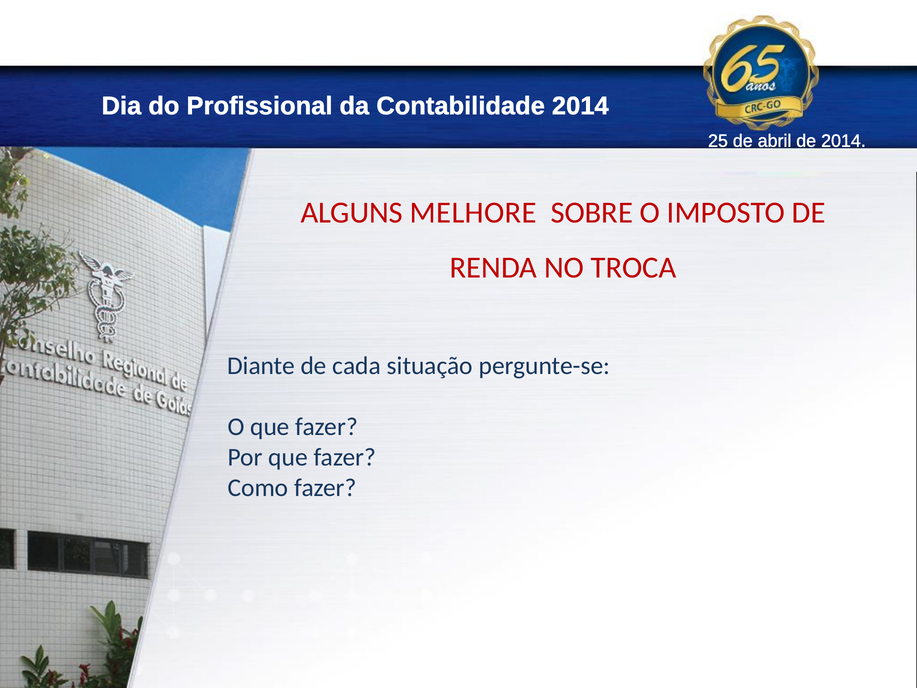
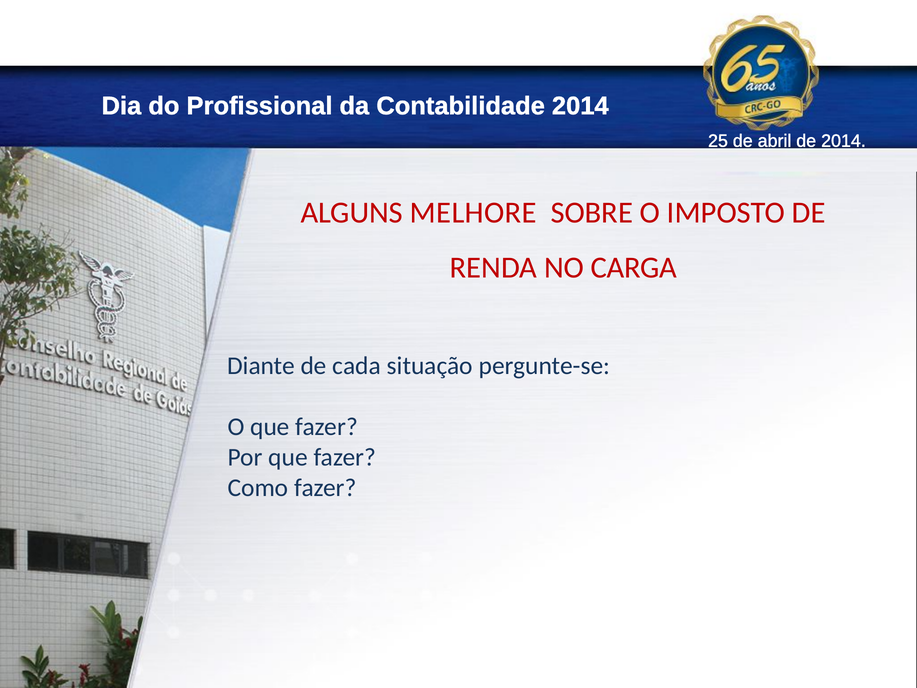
TROCA: TROCA -> CARGA (634, 267)
